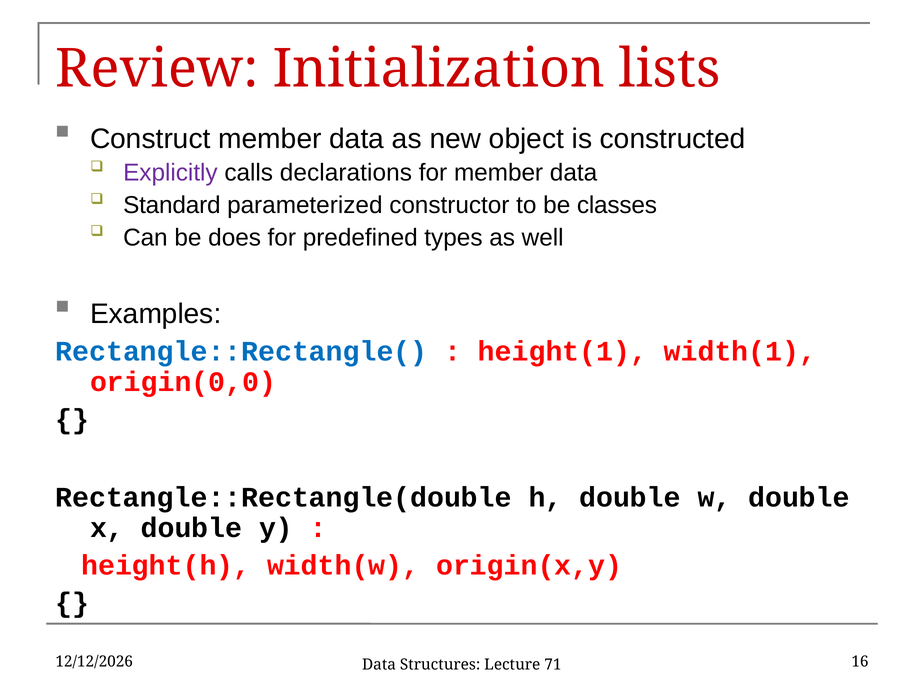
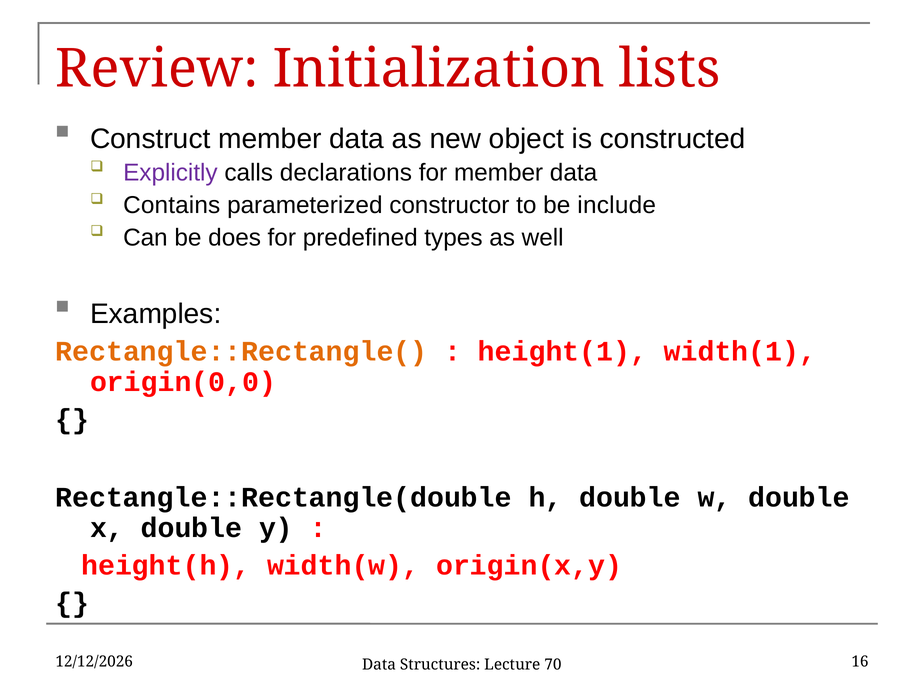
Standard: Standard -> Contains (172, 205)
classes: classes -> include (617, 205)
Rectangle::Rectangle( colour: blue -> orange (241, 352)
71: 71 -> 70 (553, 665)
